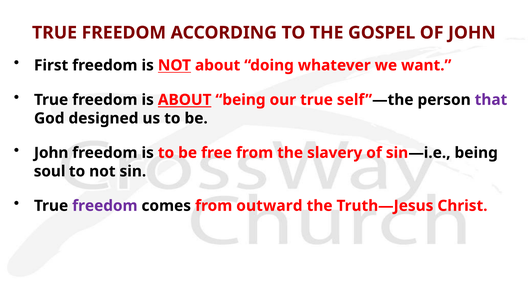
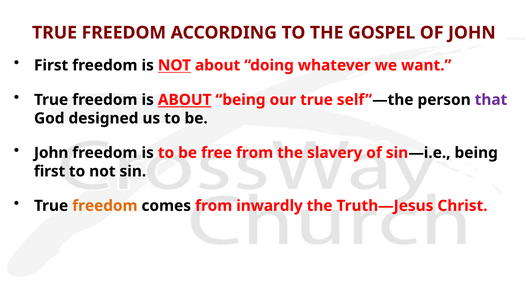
soul: soul -> first (50, 171)
freedom colour: purple -> orange (105, 205)
outward: outward -> inwardly (270, 205)
